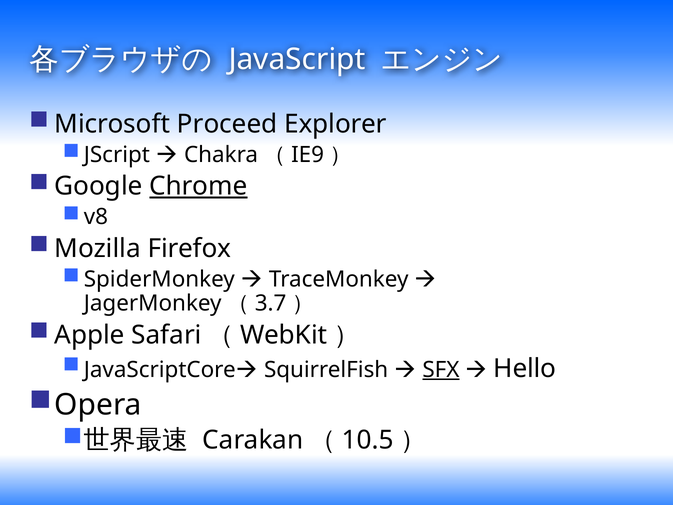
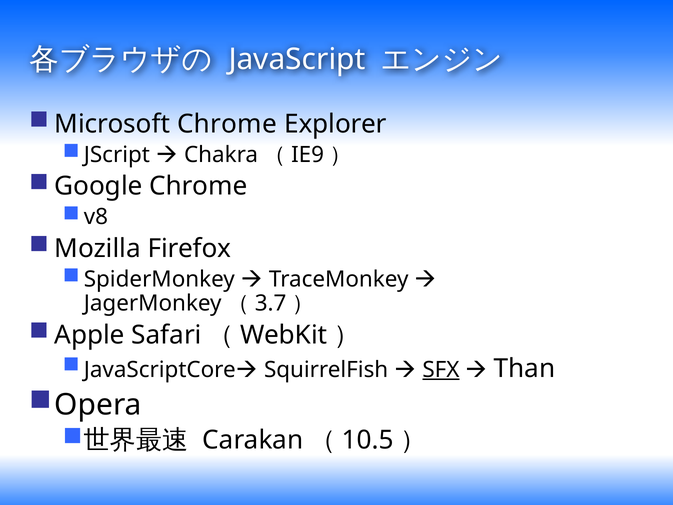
Microsoft Proceed: Proceed -> Chrome (227, 124)
Chrome underline: present -> none (198, 186)
Hello: Hello -> Than (524, 368)
